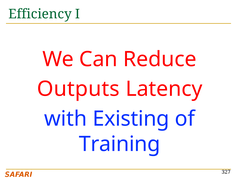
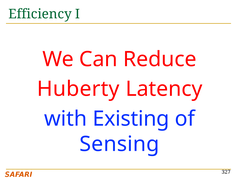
Outputs: Outputs -> Huberty (78, 89)
Training: Training -> Sensing (119, 144)
